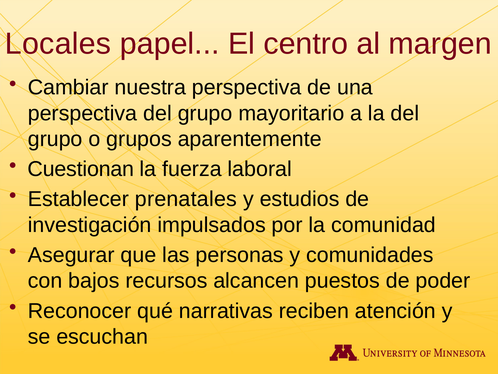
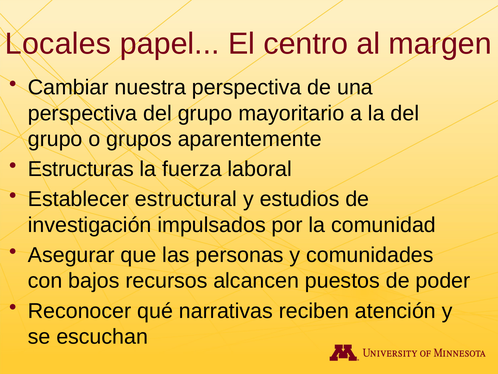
Cuestionan: Cuestionan -> Estructuras (81, 169)
prenatales: prenatales -> estructural (186, 199)
